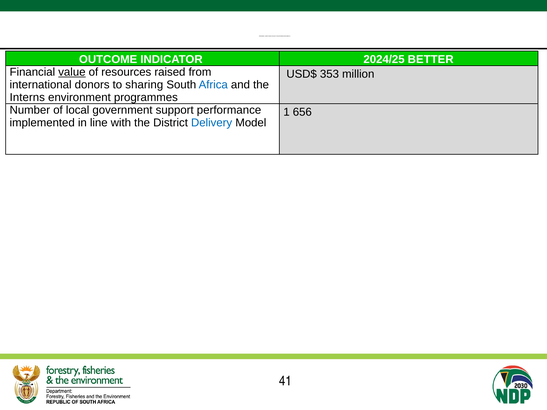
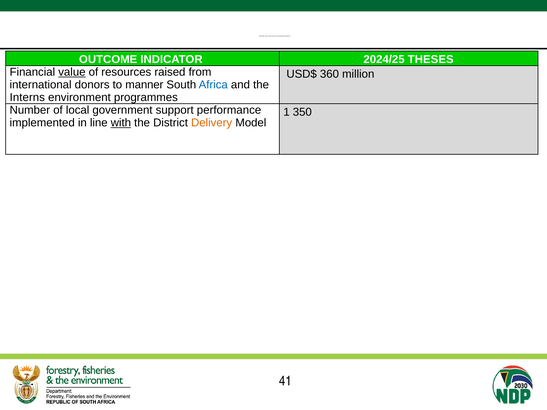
BETTER: BETTER -> THESES (431, 60)
353: 353 -> 360 (329, 74)
sharing: sharing -> manner (144, 85)
656: 656 -> 350 (302, 112)
with underline: none -> present (121, 123)
Delivery colour: blue -> orange (212, 123)
